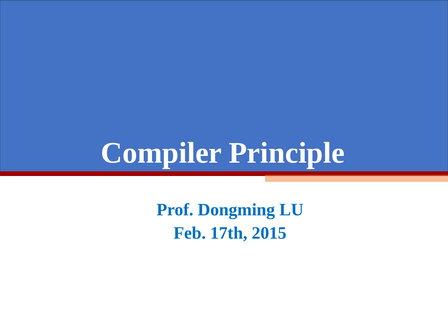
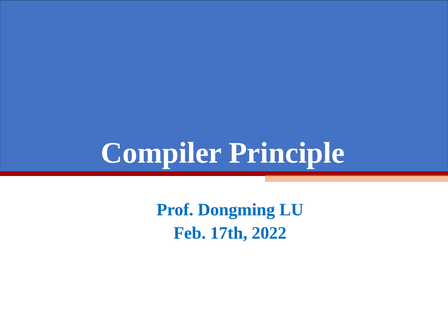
2015: 2015 -> 2022 (269, 233)
